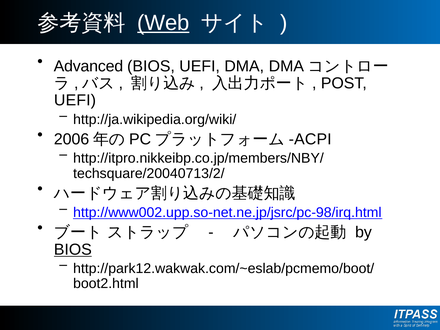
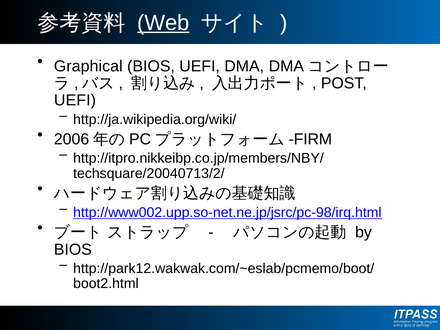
Advanced: Advanced -> Graphical (88, 66)
ACPI: ACPI -> FIRM (310, 139)
BIOS underline: present -> none (73, 249)
